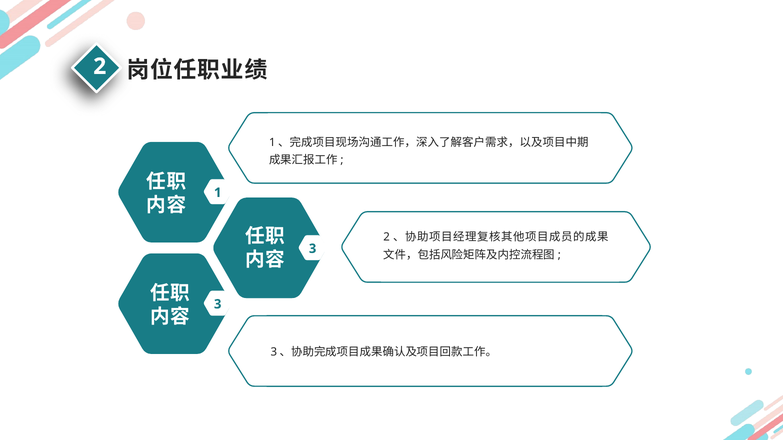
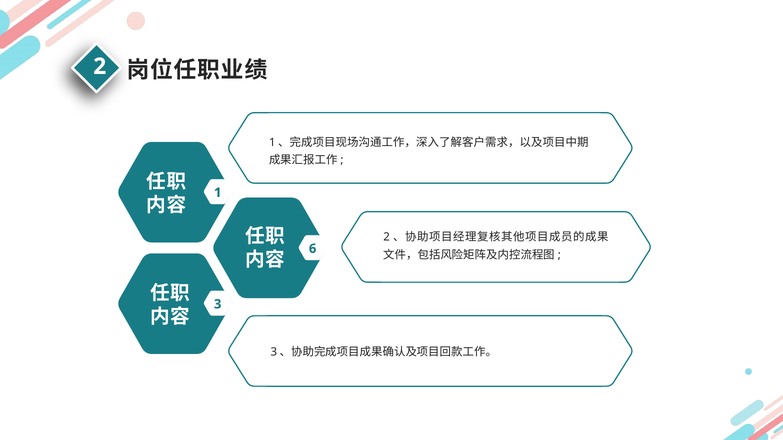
3: 3 -> 6 (313, 249)
